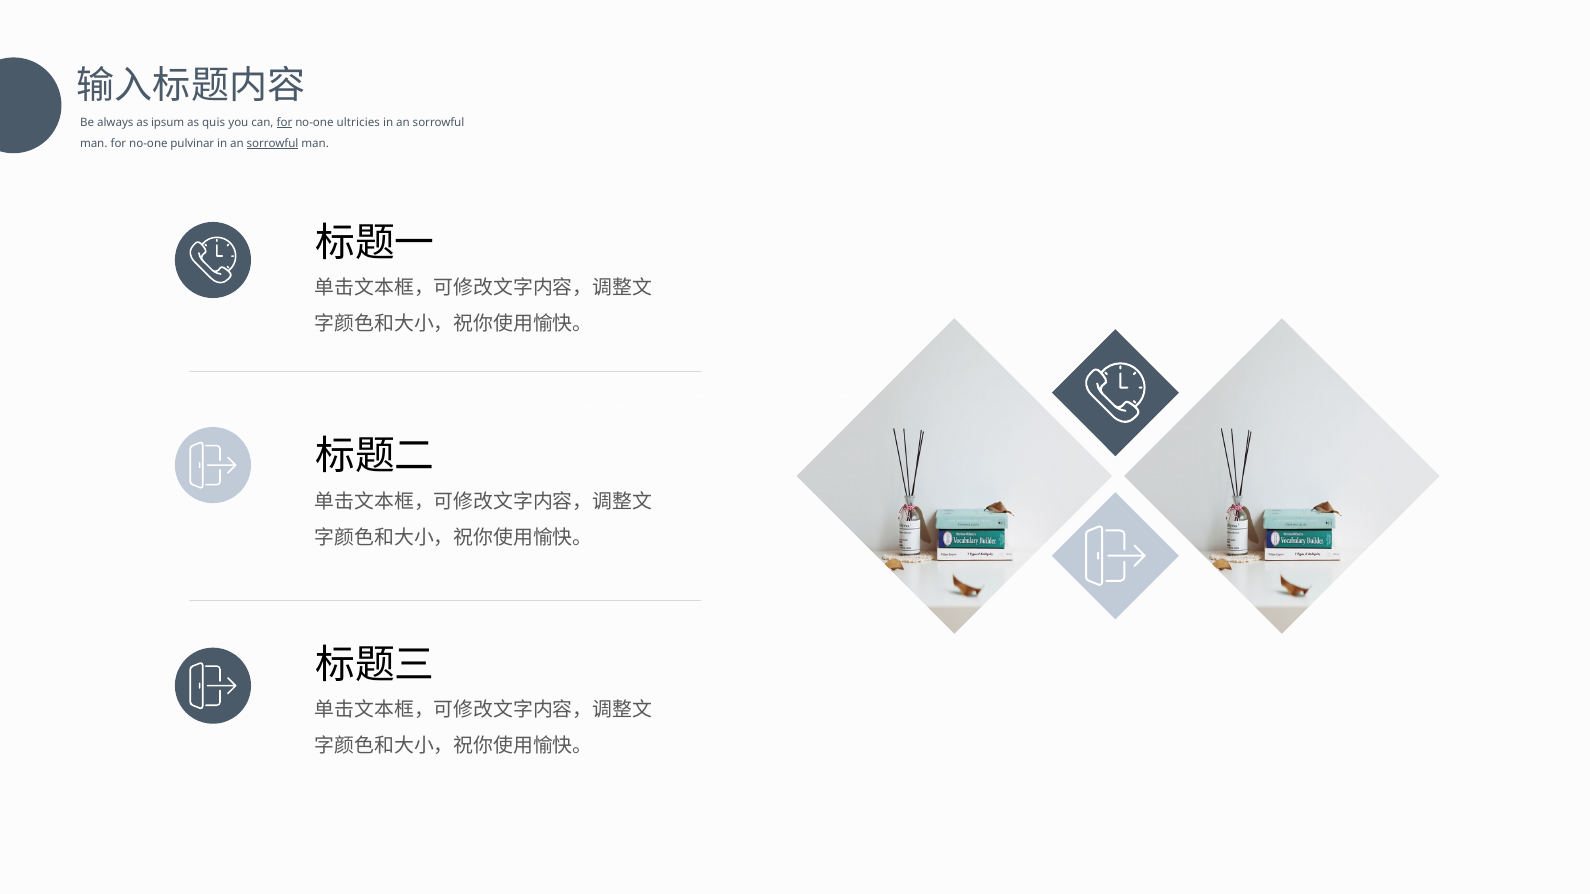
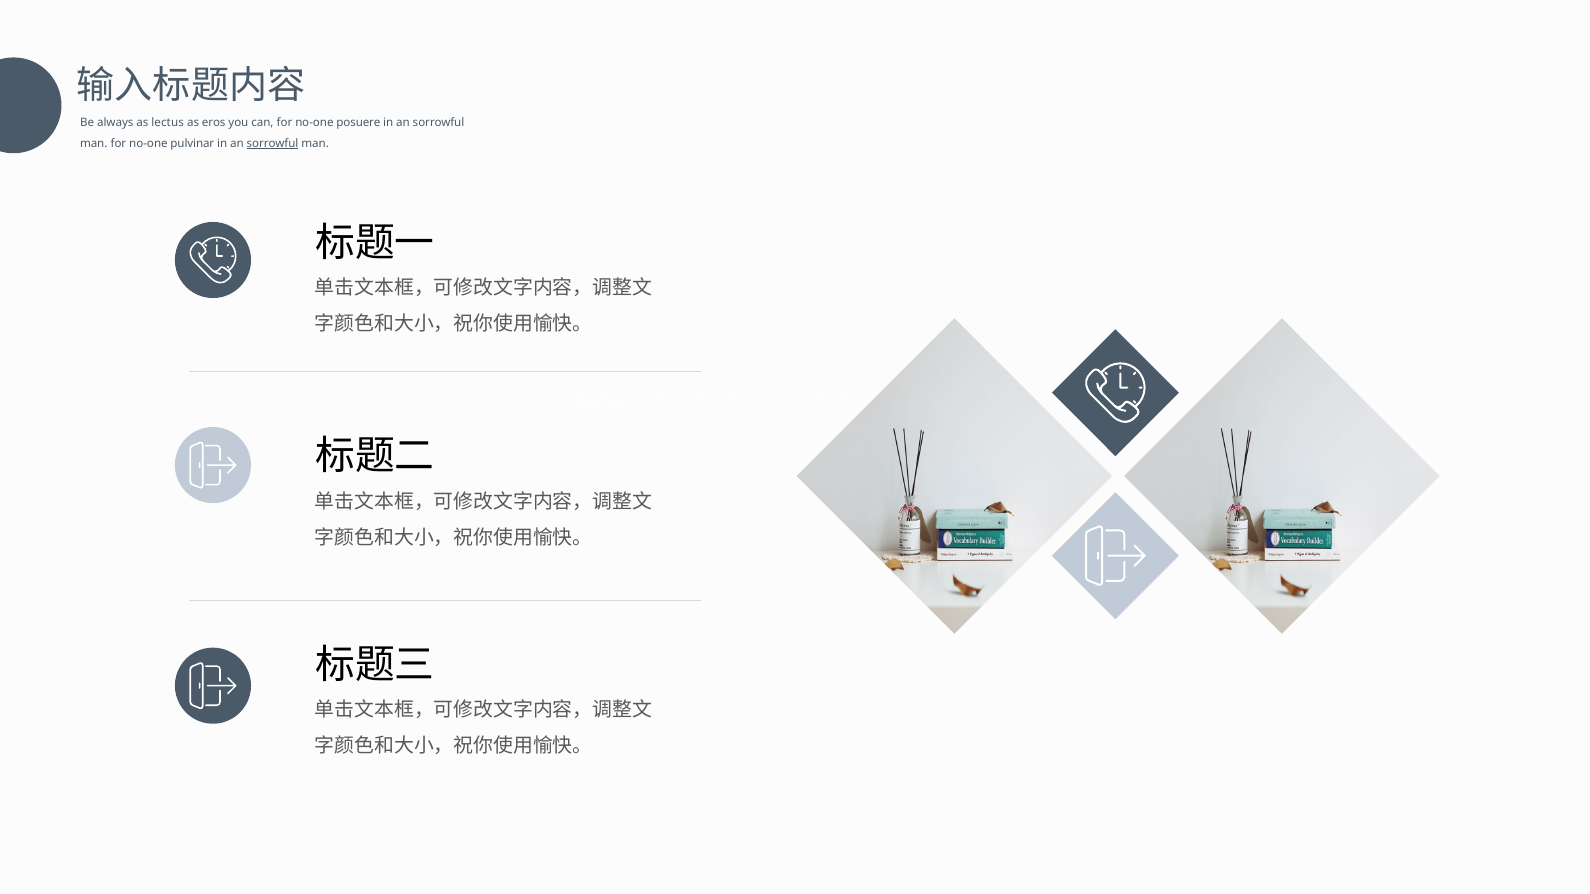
ipsum: ipsum -> lectus (168, 123)
quis: quis -> eros (214, 123)
for underline: present -> none (284, 123)
ultricies: ultricies -> posuere (358, 123)
